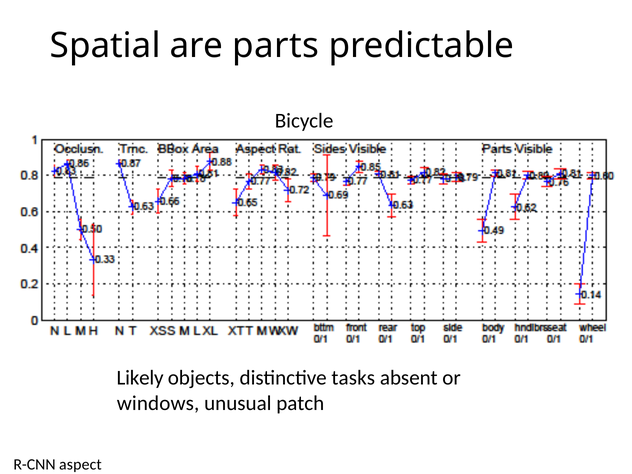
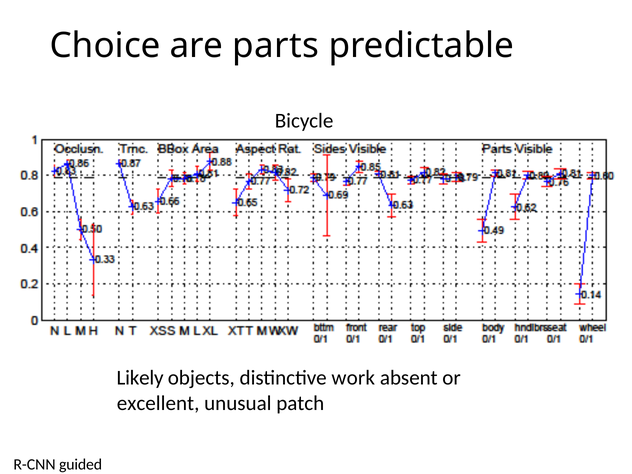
Spatial: Spatial -> Choice (105, 46)
tasks: tasks -> work (353, 378)
windows: windows -> excellent (158, 403)
aspect: aspect -> guided (81, 464)
